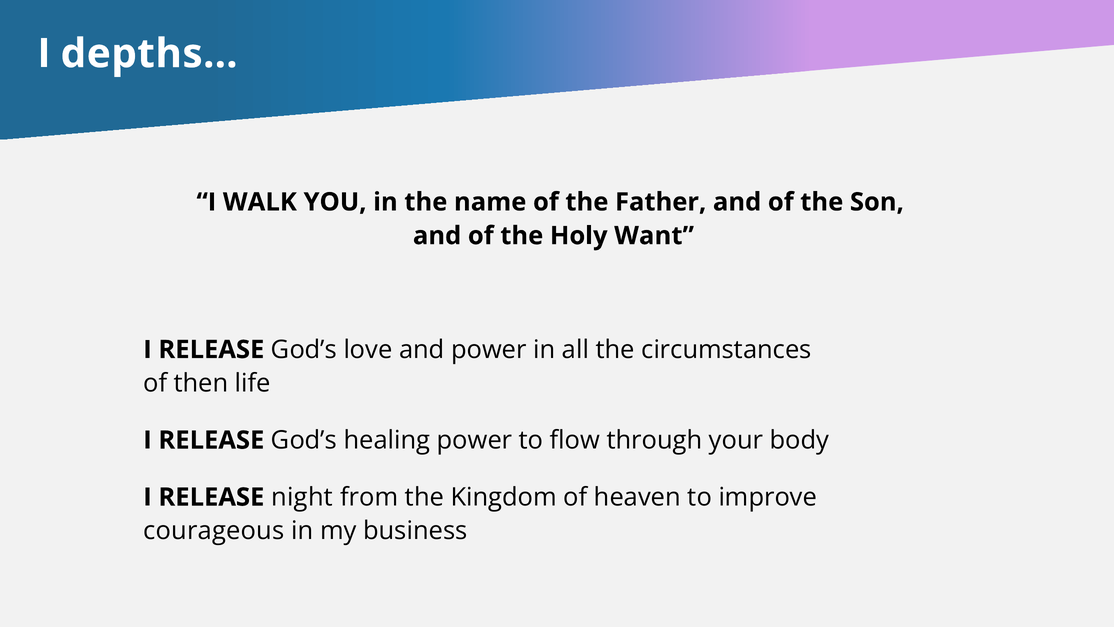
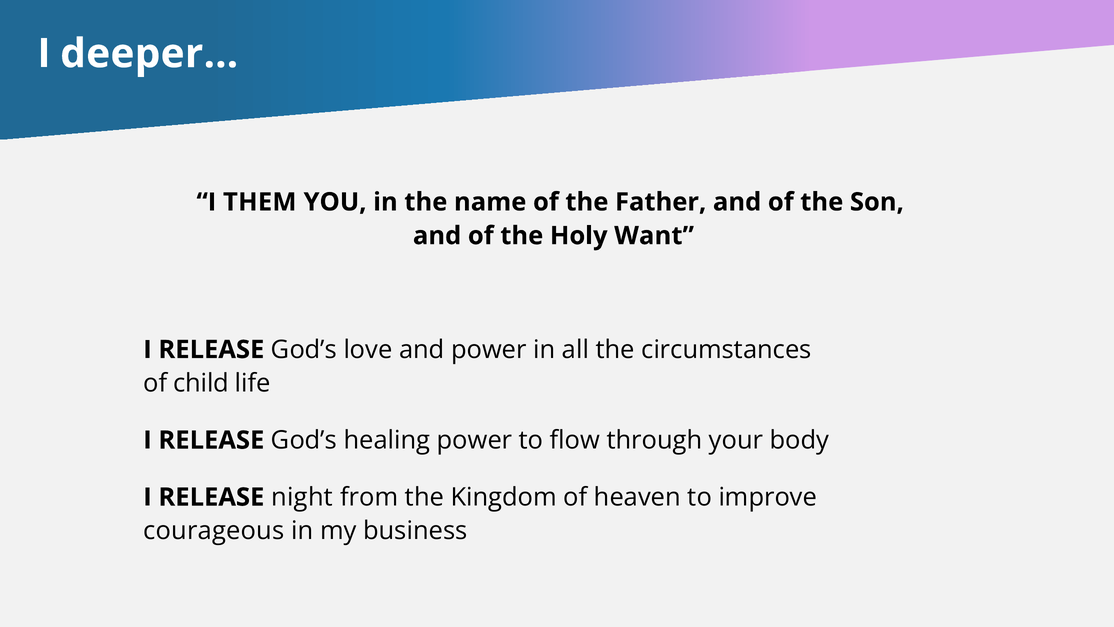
depths…: depths… -> deeper… (149, 54)
WALK: WALK -> THEM (260, 202)
then: then -> child (201, 383)
